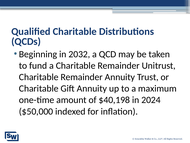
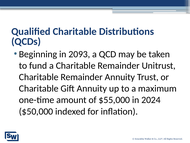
2032: 2032 -> 2093 (79, 54)
$40,198: $40,198 -> $55,000 (114, 100)
